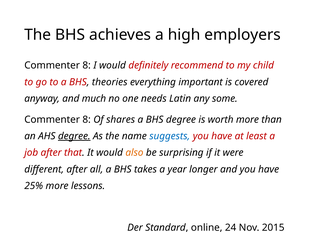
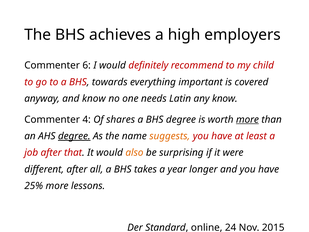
8: 8 -> 6 (87, 65)
theories: theories -> towards (110, 82)
and much: much -> know (94, 99)
any some: some -> know (225, 99)
8: 8 -> 4 (87, 119)
more underline: none -> present (247, 119)
suggests colour: blue -> orange (170, 136)
